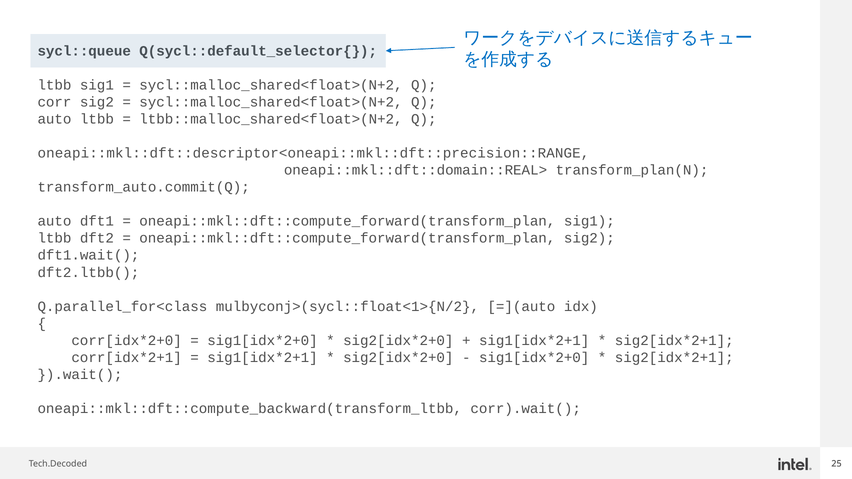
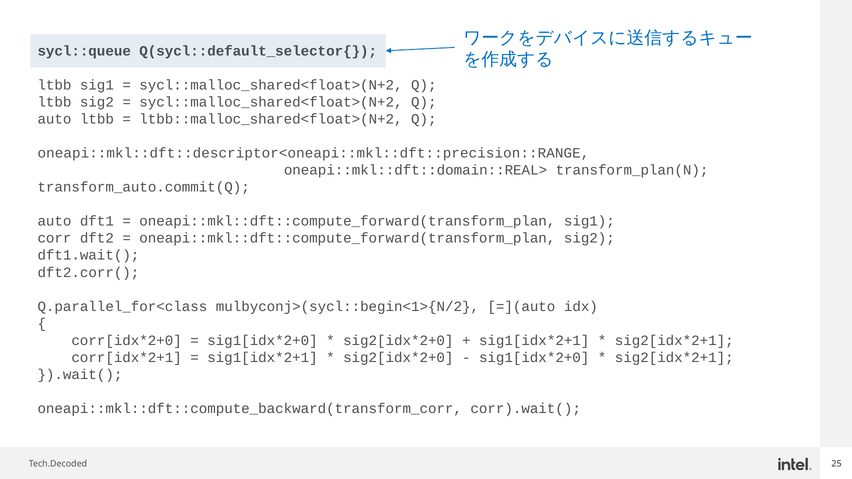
corr: corr -> ltbb (54, 102)
ltbb: ltbb -> corr (54, 238)
dft2.ltbb(: dft2.ltbb( -> dft2.corr( (88, 272)
mulbyconj>(sycl::float<1>{N/2: mulbyconj>(sycl::float<1>{N/2 -> mulbyconj>(sycl::begin<1>{N/2 (347, 307)
oneapi::mkl::dft::compute_backward(transform_ltbb: oneapi::mkl::dft::compute_backward(transform_ltbb -> oneapi::mkl::dft::compute_backward(transform_corr (250, 409)
